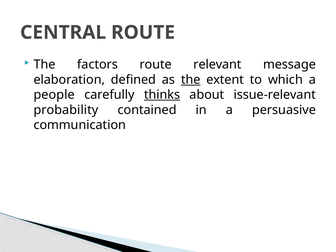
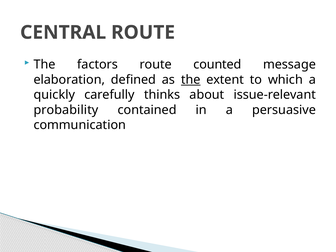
relevant: relevant -> counted (217, 65)
people: people -> quickly (54, 95)
thinks underline: present -> none (162, 95)
